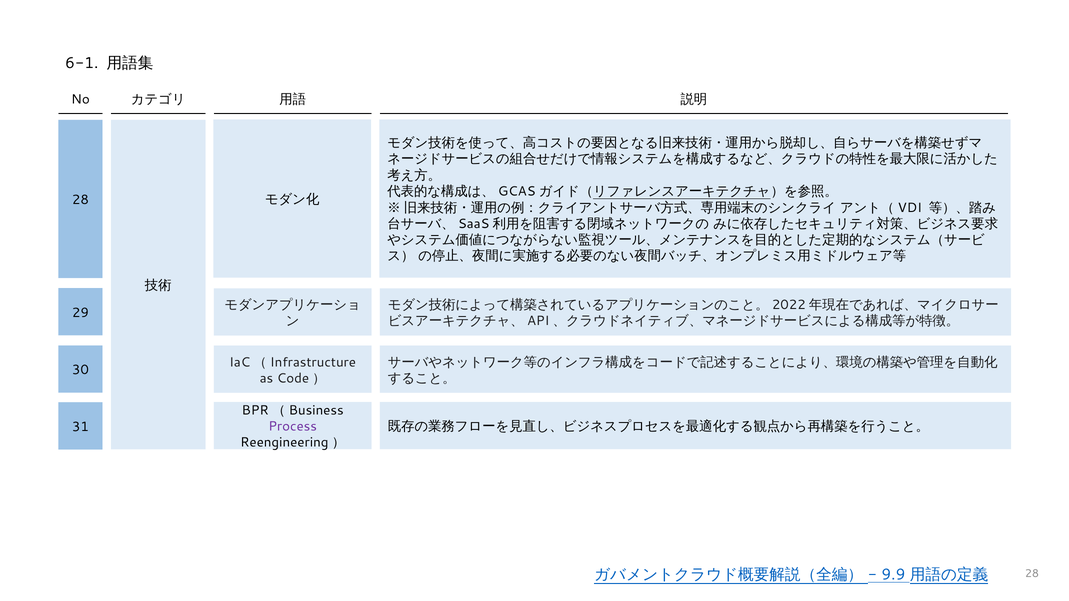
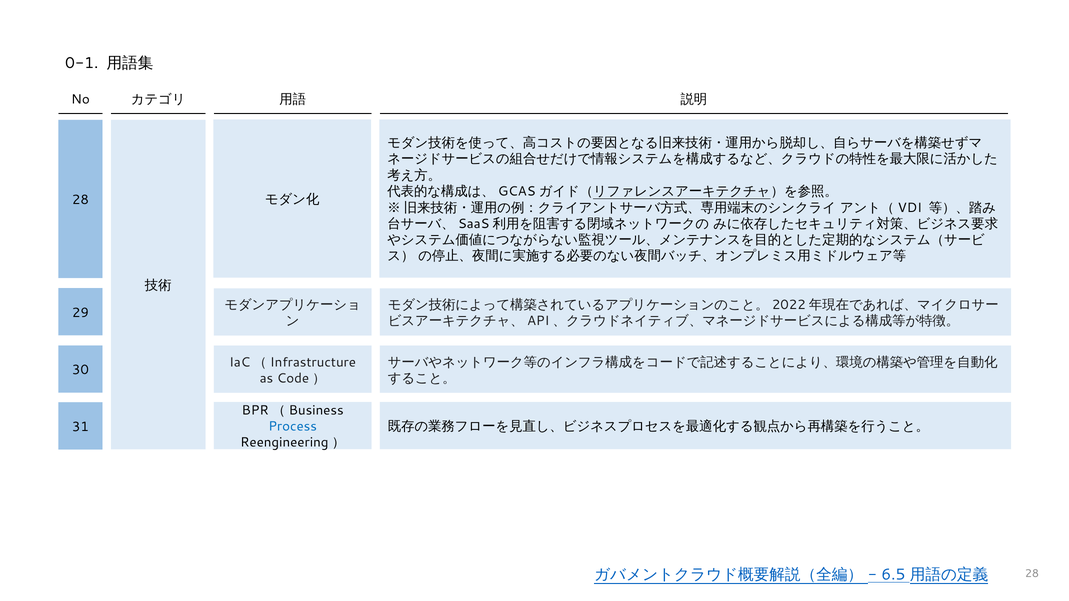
6-1: 6-1 -> 0-1 (82, 63)
Process colour: purple -> blue (293, 427)
9.9: 9.9 -> 6.5 (893, 575)
